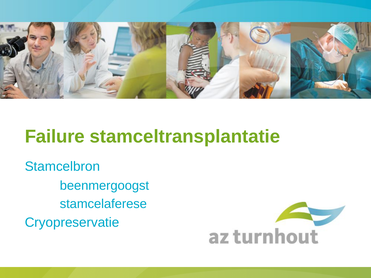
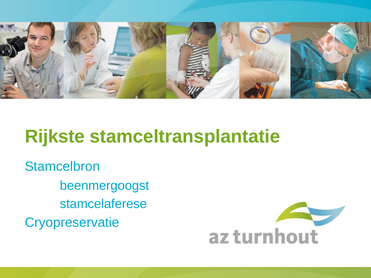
Failure: Failure -> Rijkste (55, 137)
